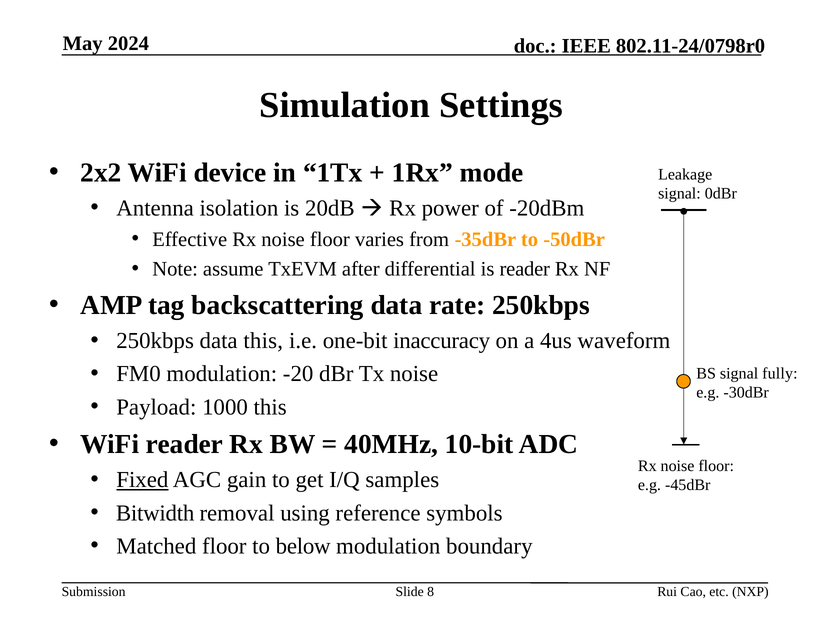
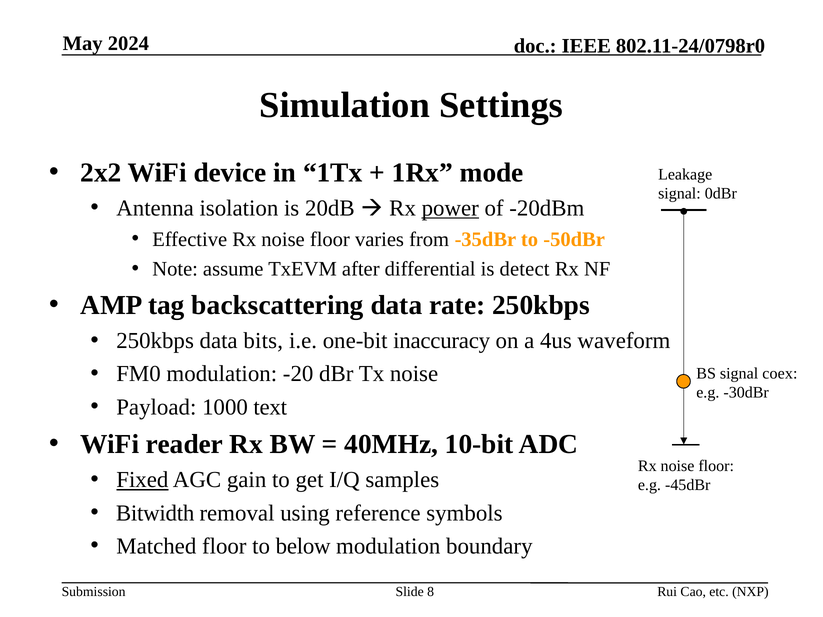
power underline: none -> present (450, 208)
is reader: reader -> detect (525, 269)
data this: this -> bits (263, 341)
fully: fully -> coex (780, 373)
1000 this: this -> text (270, 407)
